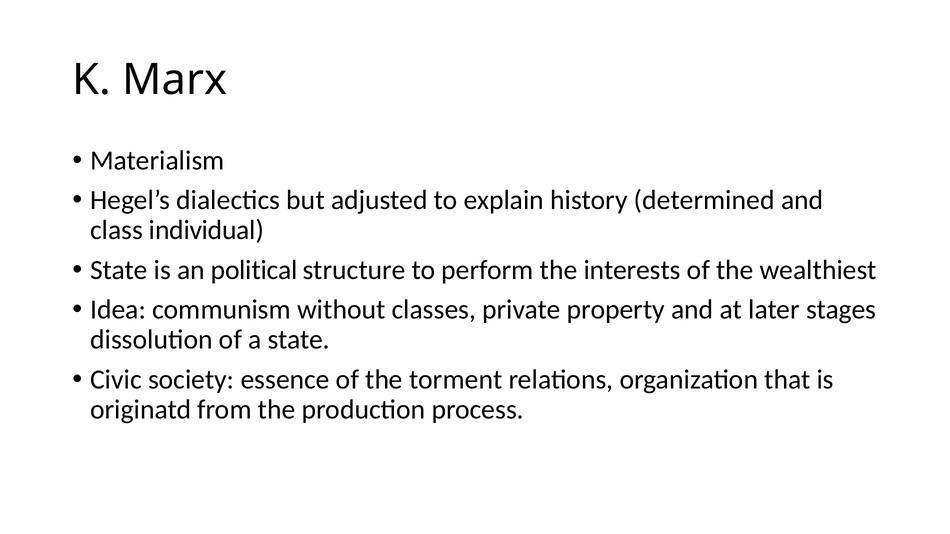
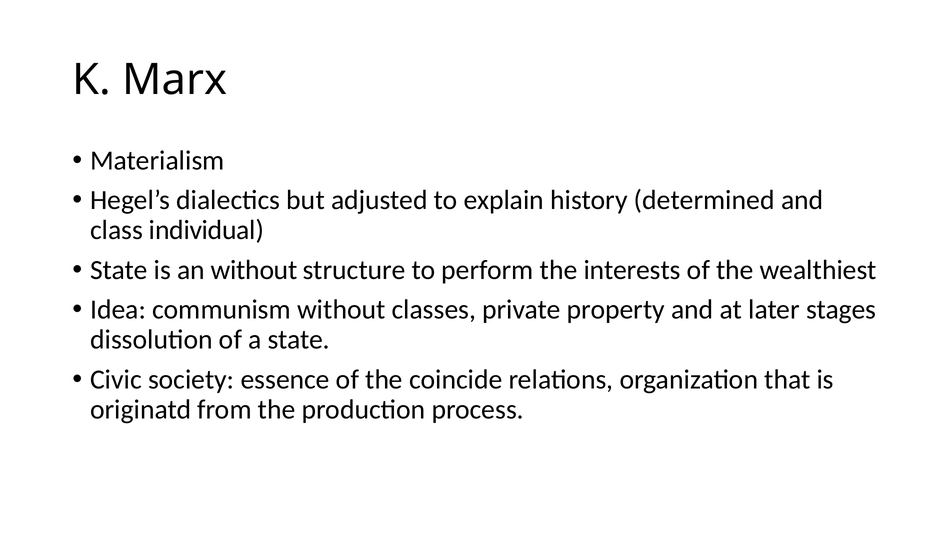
an political: political -> without (254, 270)
torment: torment -> coincide (456, 380)
